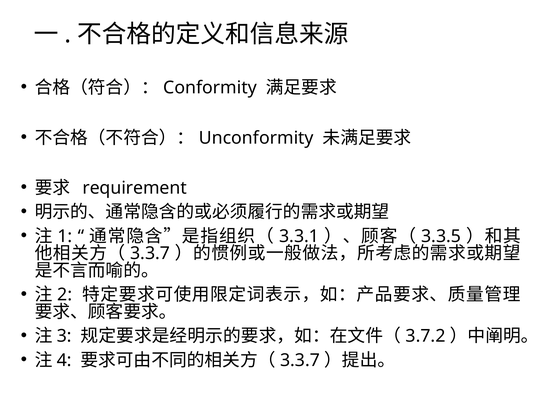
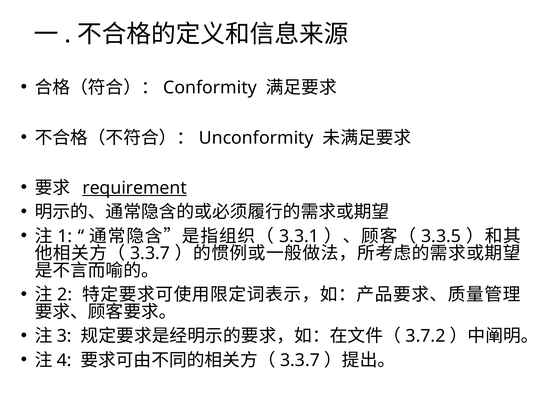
requirement underline: none -> present (135, 188)
